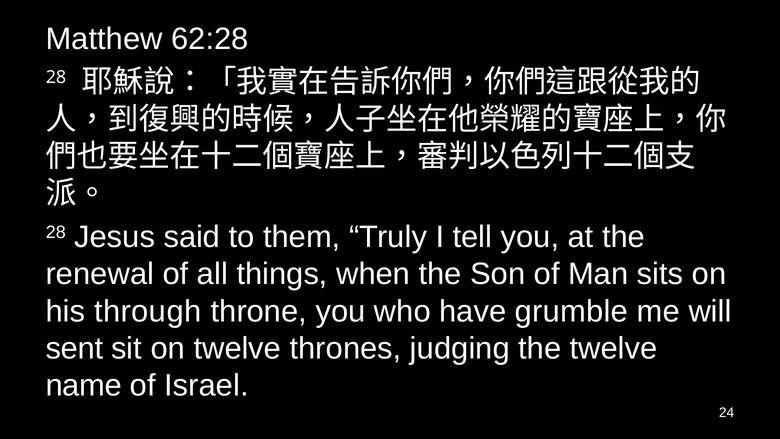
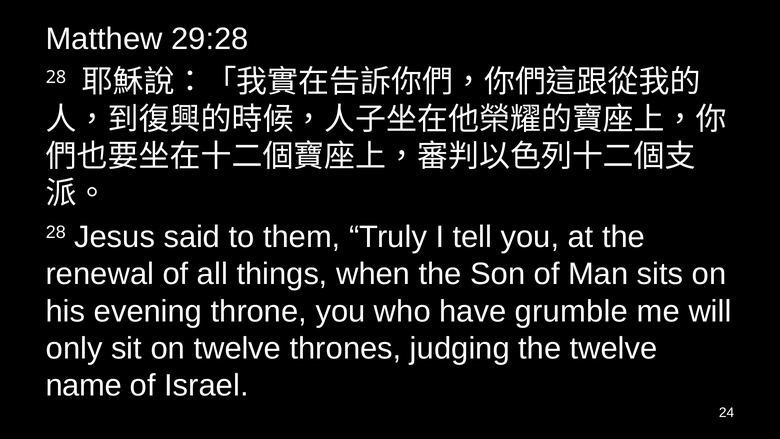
62:28: 62:28 -> 29:28 (210, 39)
through: through -> evening (148, 311)
sent: sent -> only (74, 348)
